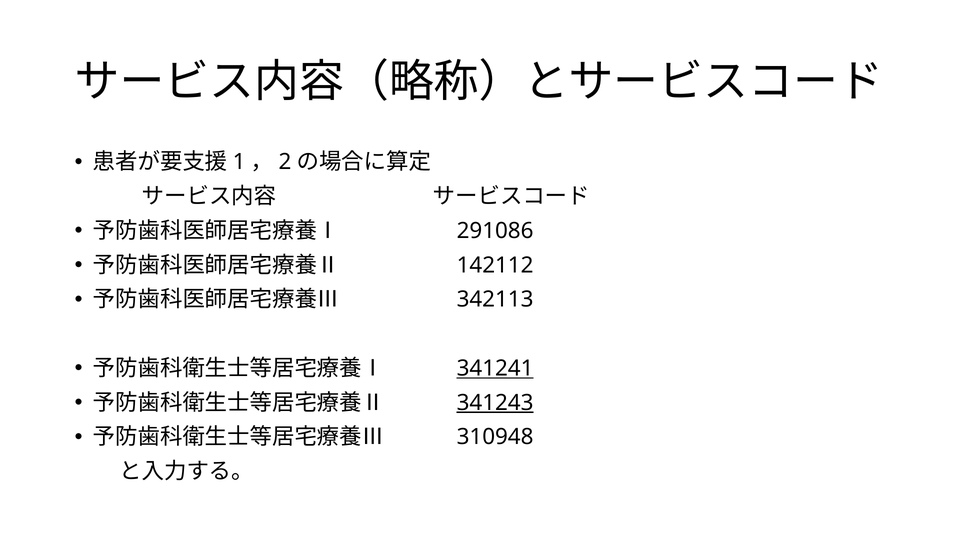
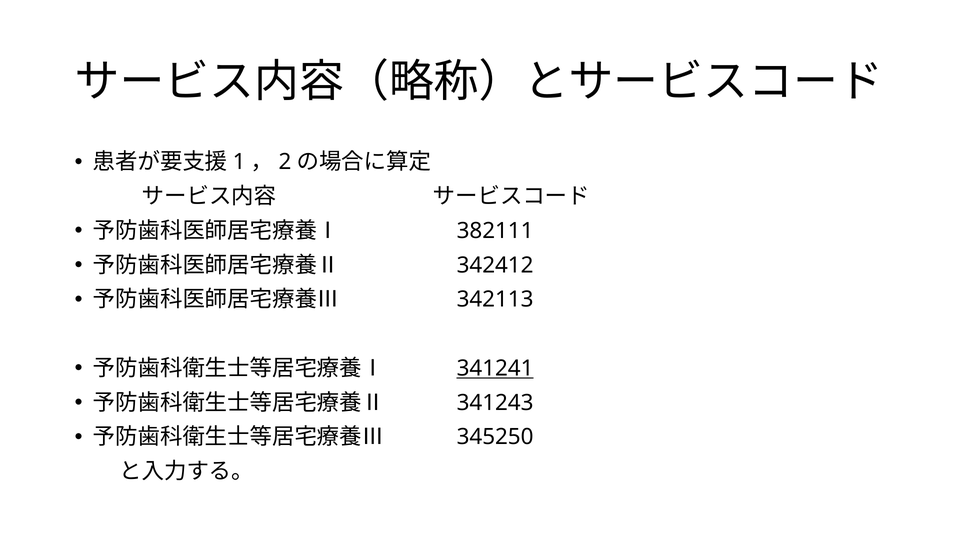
291086: 291086 -> 382111 (495, 231)
142112: 142112 -> 342412 (495, 266)
341243 underline: present -> none (495, 403)
310948: 310948 -> 345250 (495, 438)
